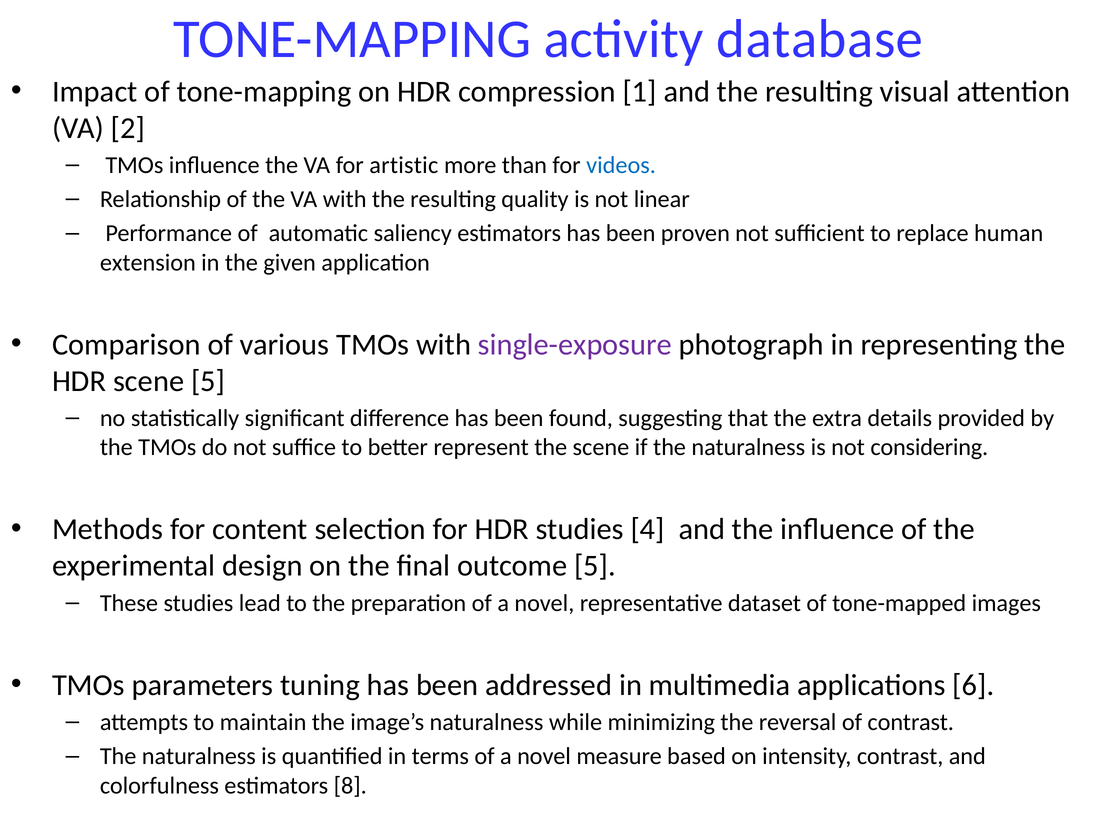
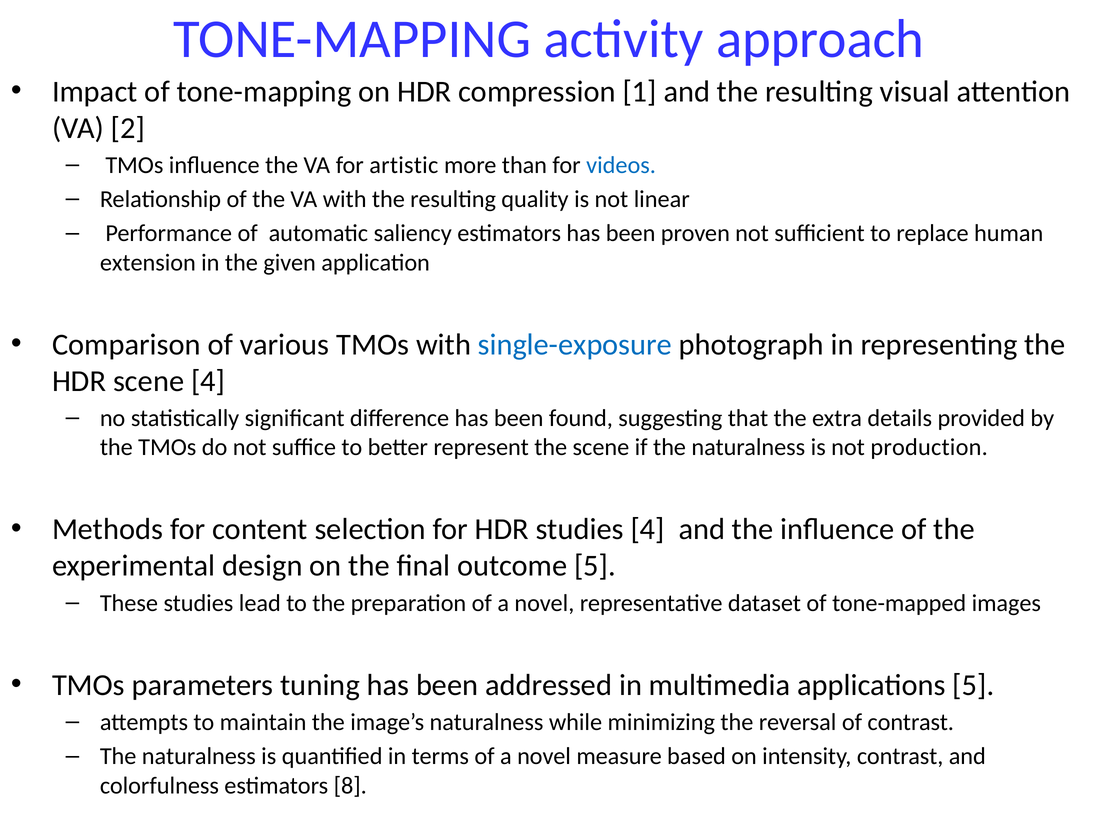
database: database -> approach (820, 39)
single-exposure colour: purple -> blue (575, 345)
scene 5: 5 -> 4 (208, 381)
considering: considering -> production (929, 448)
applications 6: 6 -> 5 (973, 685)
